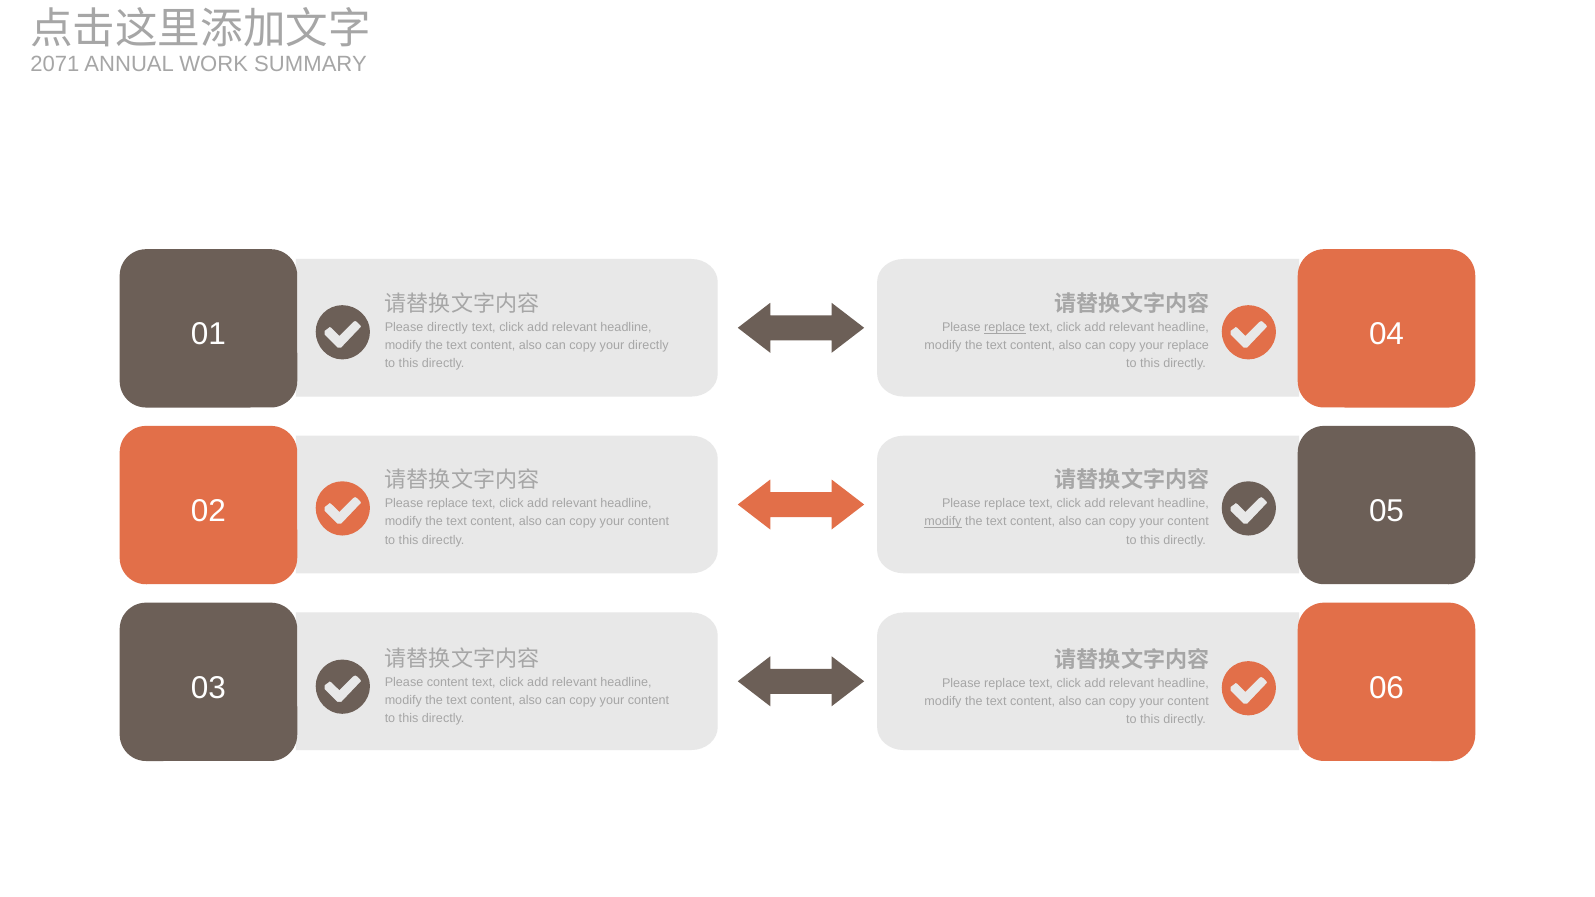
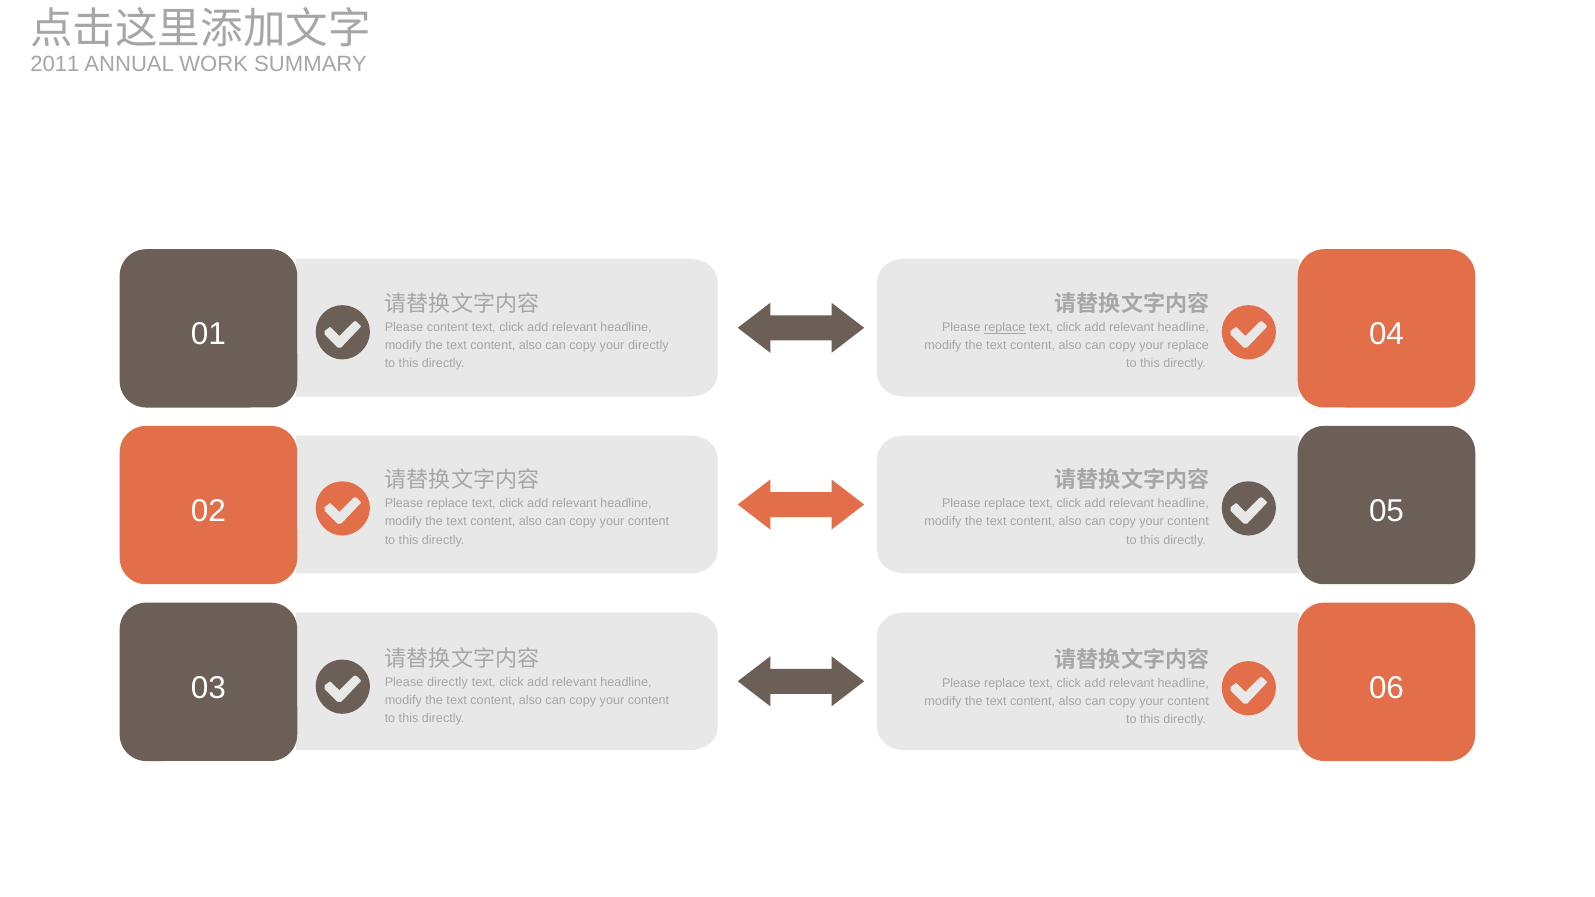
2071: 2071 -> 2011 (55, 64)
Please directly: directly -> content (448, 328)
modify underline: present -> none (943, 522)
Please content: content -> directly (447, 682)
